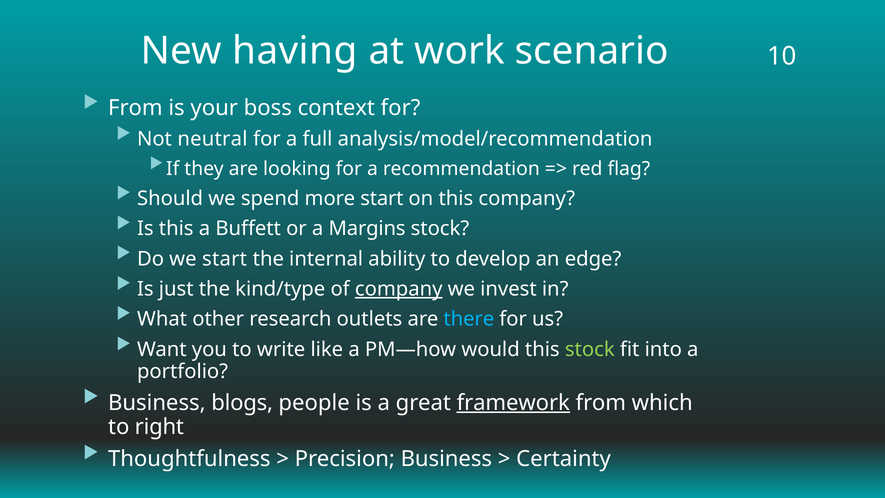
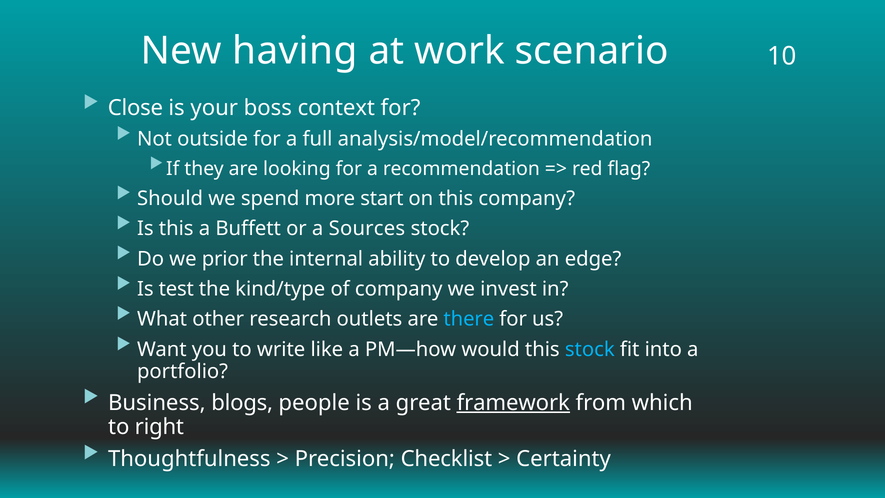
From: From -> Close (135, 108)
neutral: neutral -> outside (213, 139)
Margins: Margins -> Sources (367, 229)
we start: start -> prior (225, 259)
just: just -> test (176, 289)
company underline: present -> none (399, 289)
stock colour: light green -> light blue (590, 349)
Precision Business: Business -> Checklist (446, 459)
